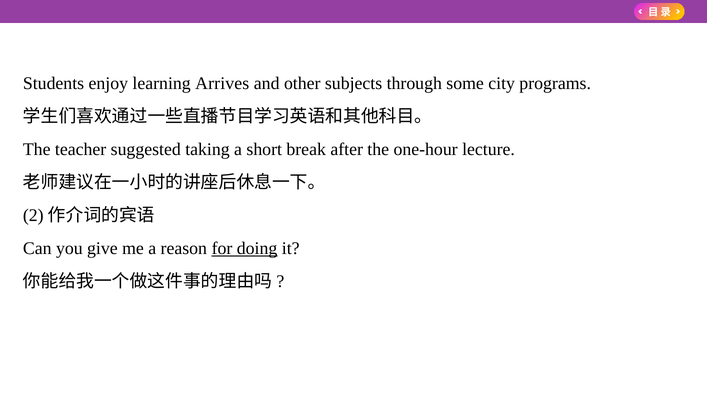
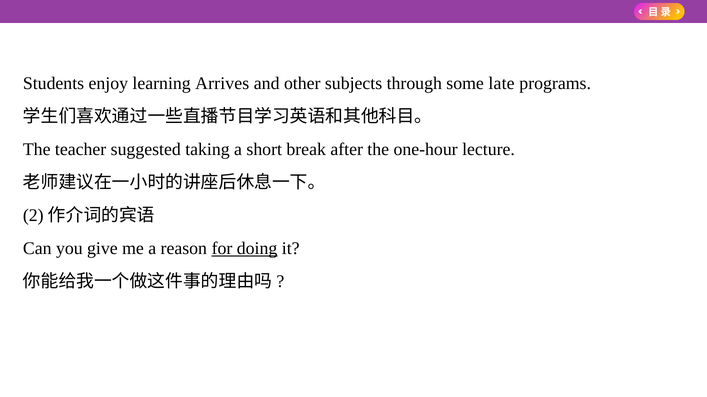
city: city -> late (502, 83)
